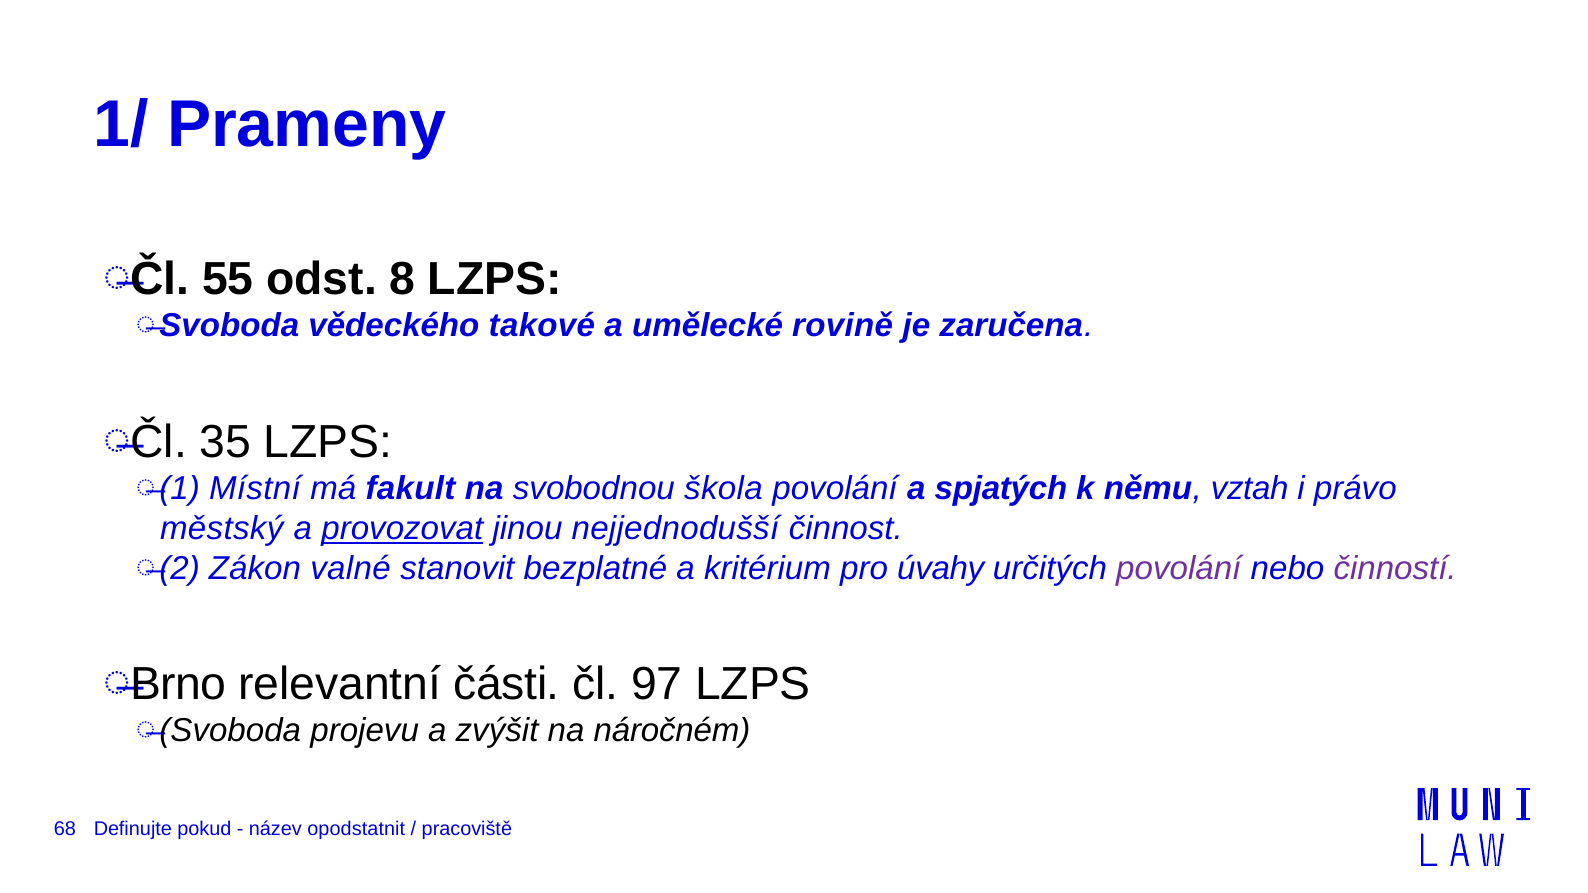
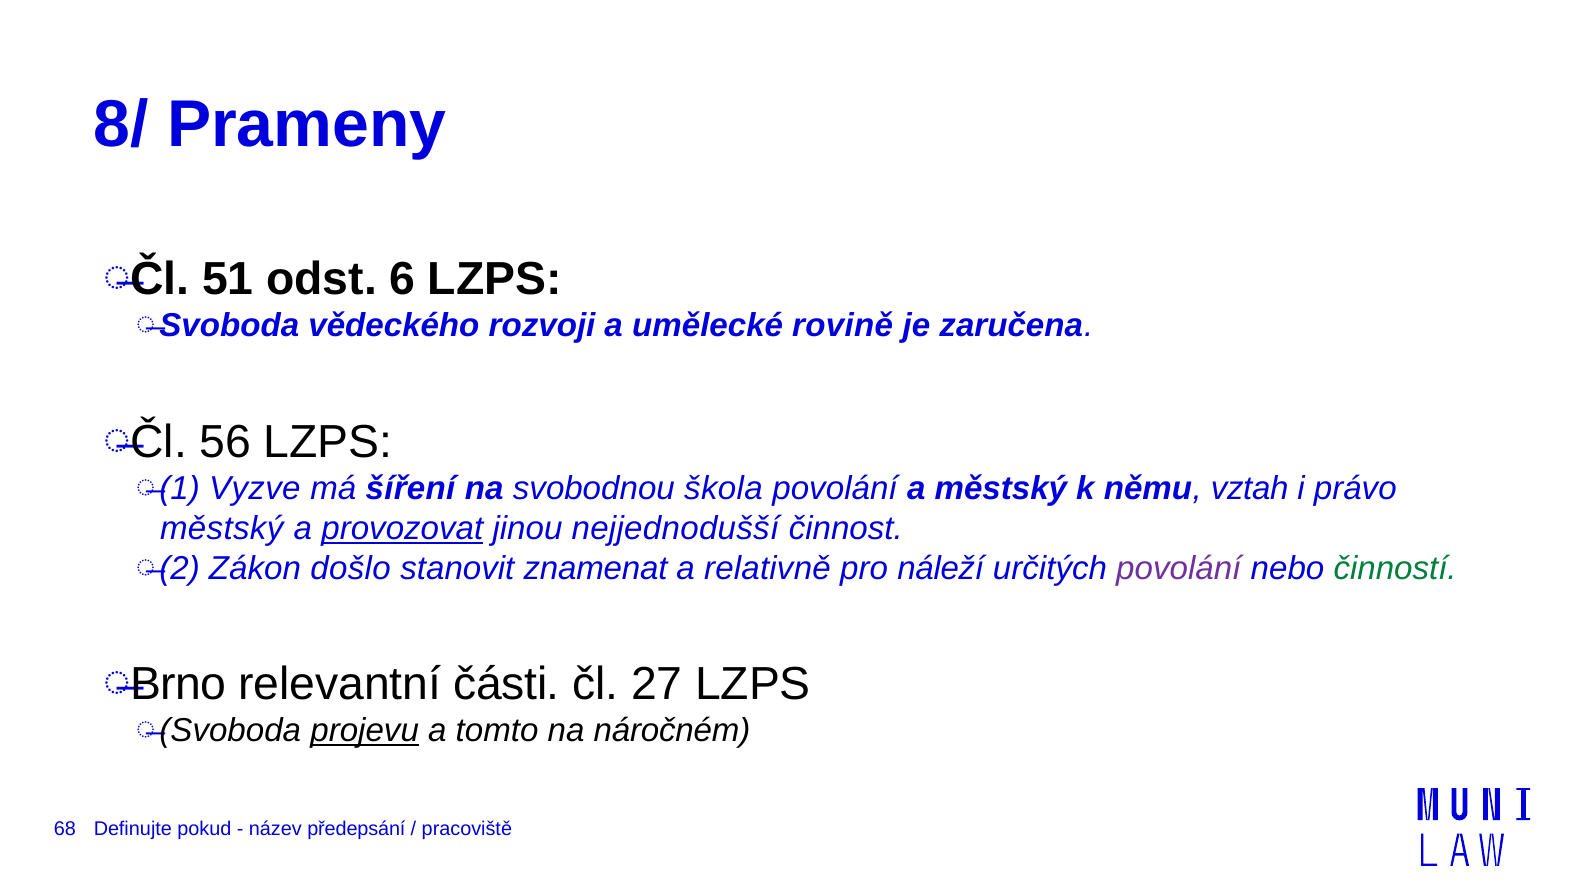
1/: 1/ -> 8/ (121, 125)
55: 55 -> 51 (228, 279)
8: 8 -> 6 (402, 279)
takové: takové -> rozvoji (542, 326)
35: 35 -> 56 (225, 442)
Místní: Místní -> Vyzve (255, 489)
fakult: fakult -> šíření (410, 489)
a spjatých: spjatých -> městský (1001, 489)
valné: valné -> došlo (351, 568)
bezplatné: bezplatné -> znamenat (596, 568)
kritérium: kritérium -> relativně (767, 568)
úvahy: úvahy -> náleží (941, 568)
činností colour: purple -> green (1395, 568)
97: 97 -> 27 (657, 684)
projevu underline: none -> present (365, 731)
zvýšit: zvýšit -> tomto (497, 731)
opodstatnit: opodstatnit -> předepsání (356, 829)
